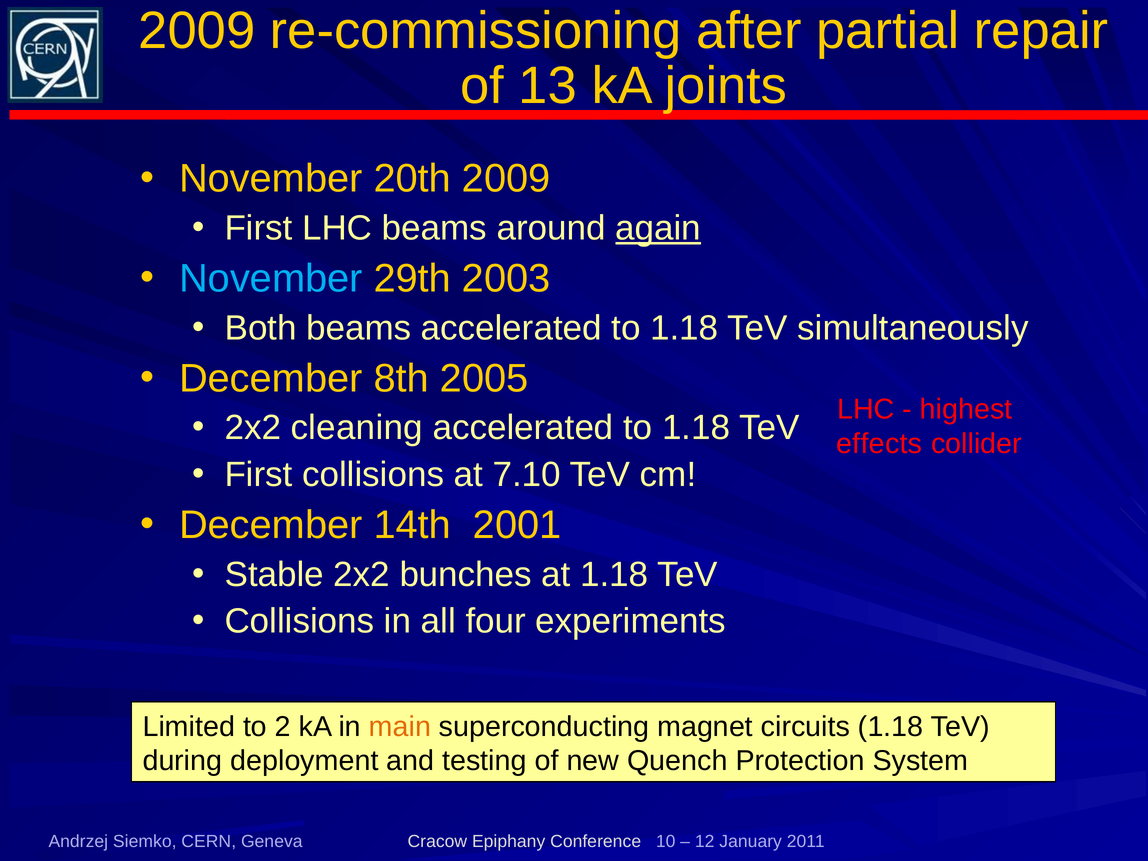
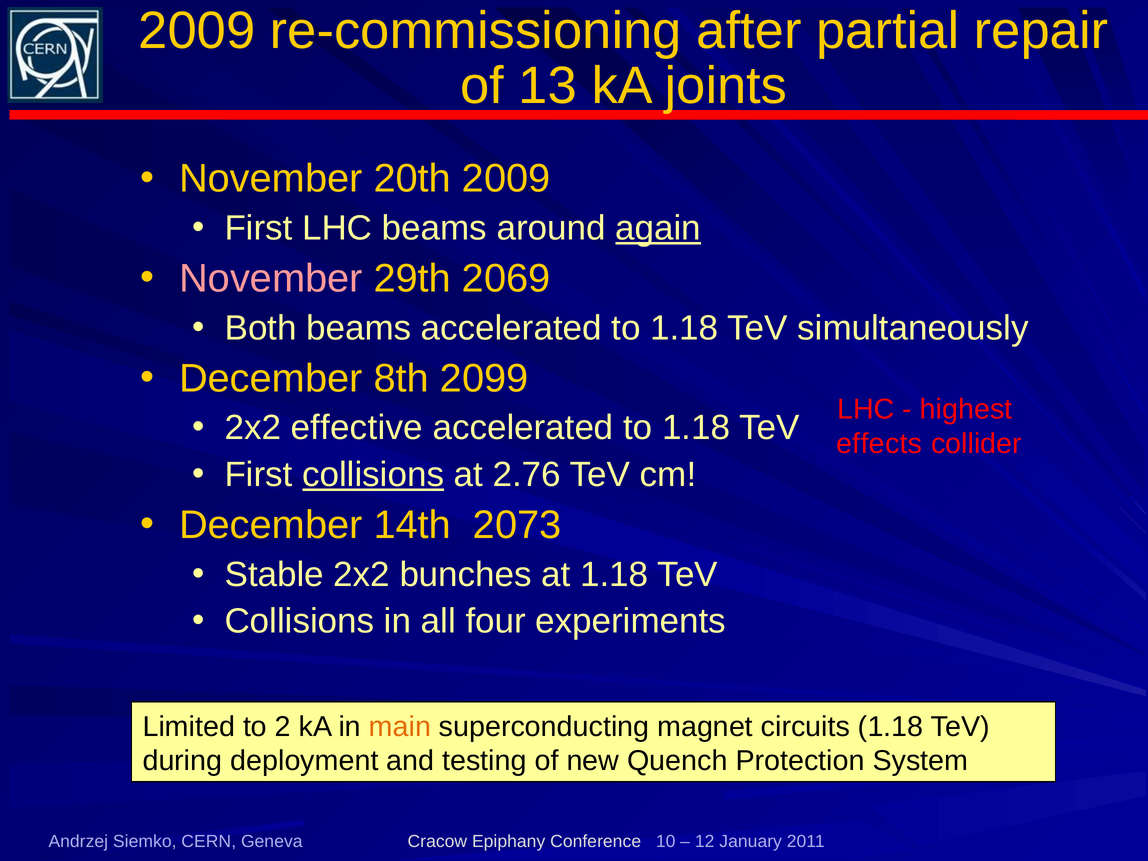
November colour: light blue -> pink (271, 279)
2003: 2003 -> 2069 (506, 279)
2005: 2005 -> 2099 (484, 379)
cleaning: cleaning -> effective (357, 428)
collisions underline: none -> present (373, 475)
7.10: 7.10 -> 2.76 (527, 475)
2001: 2001 -> 2073 (517, 525)
